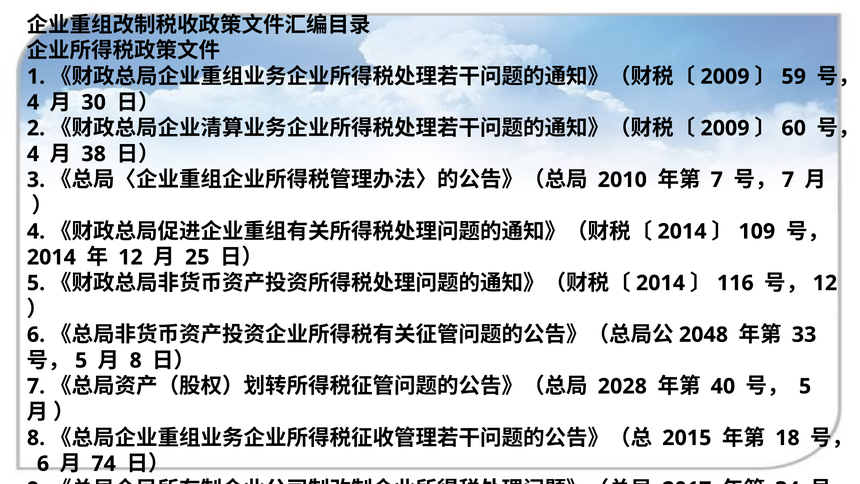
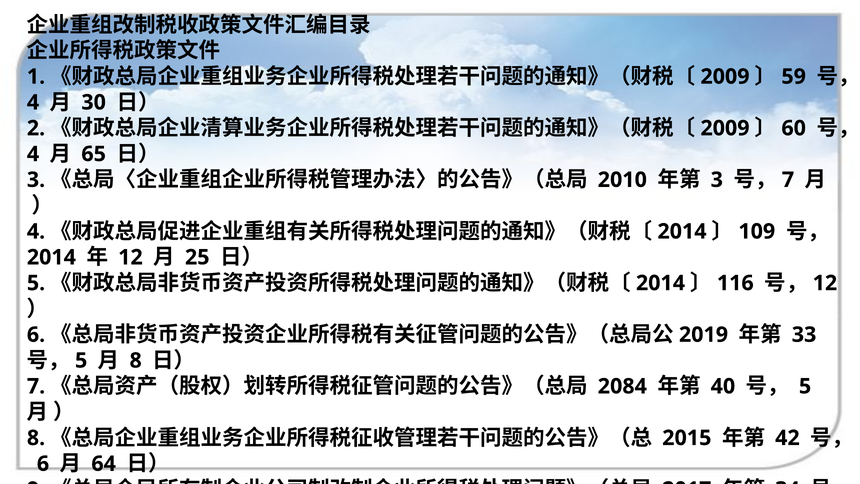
38: 38 -> 65 (94, 154)
7: 7 -> 3 (717, 180)
2048: 2048 -> 2019 (704, 335)
2028: 2028 -> 2084 (622, 386)
18: 18 -> 42 (787, 438)
74: 74 -> 64 (104, 464)
